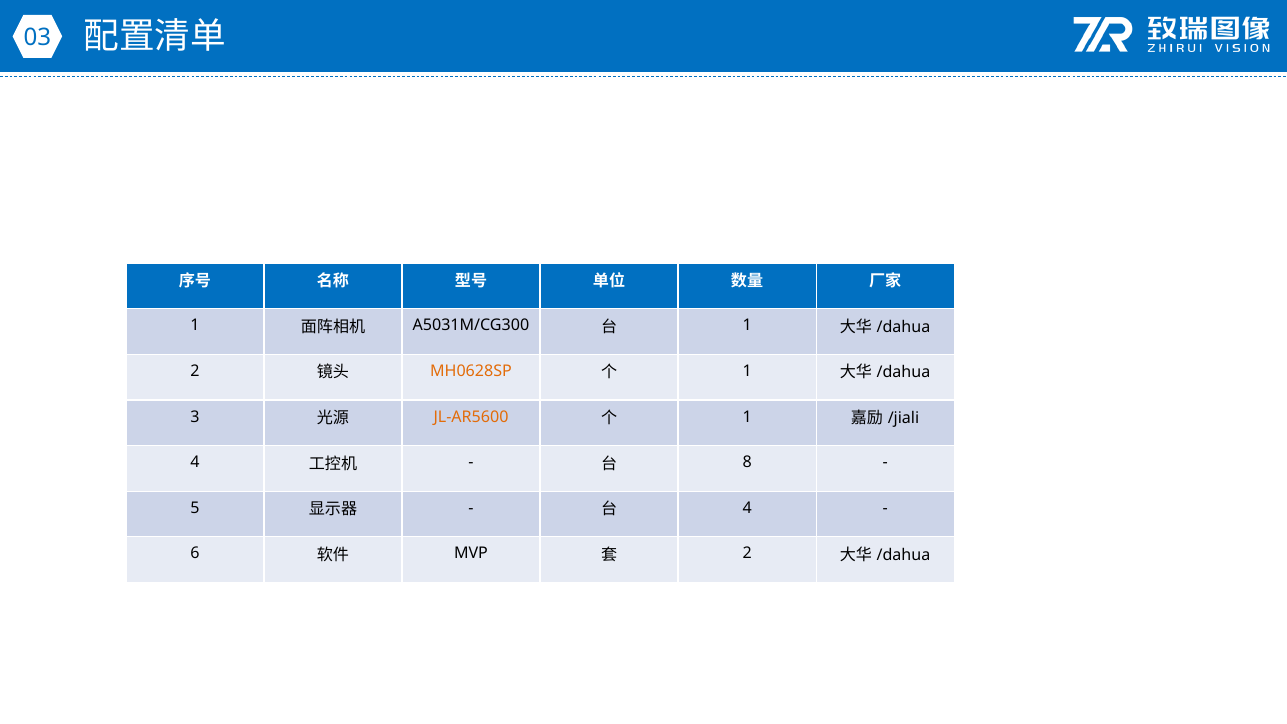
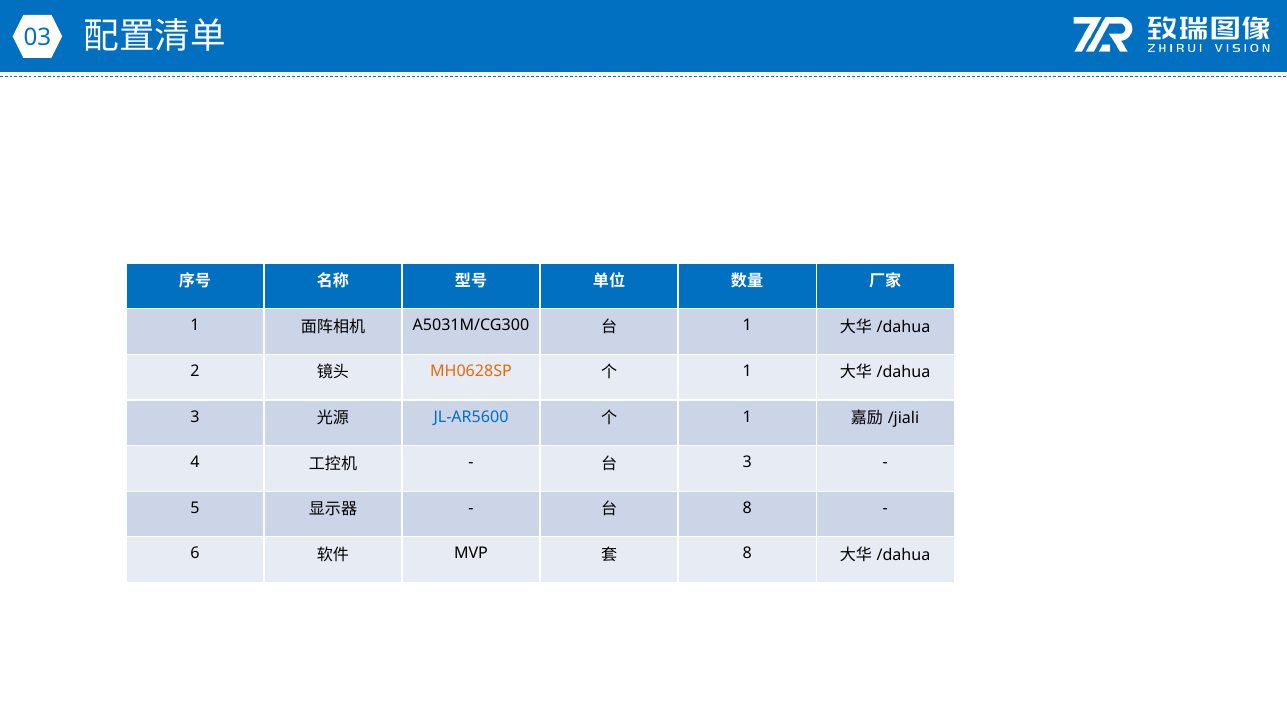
JL-AR5600 colour: orange -> blue (471, 417)
8: 8 -> 3 (747, 462)
4: 4 -> 8 (747, 508)
2: 2 -> 8 (747, 554)
